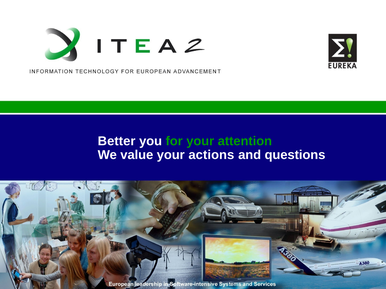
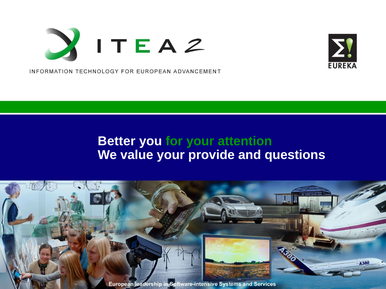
actions: actions -> provide (211, 155)
